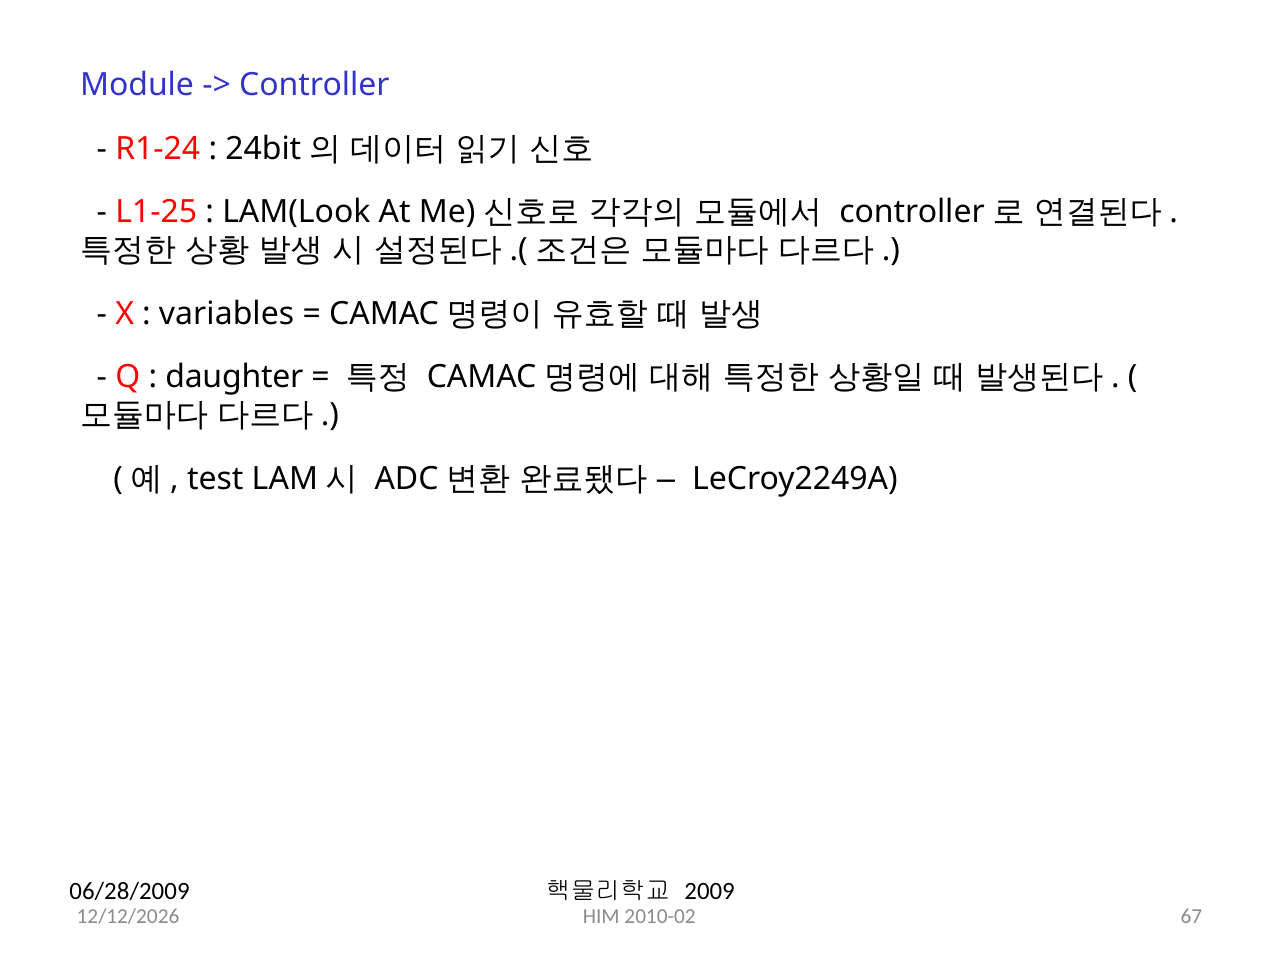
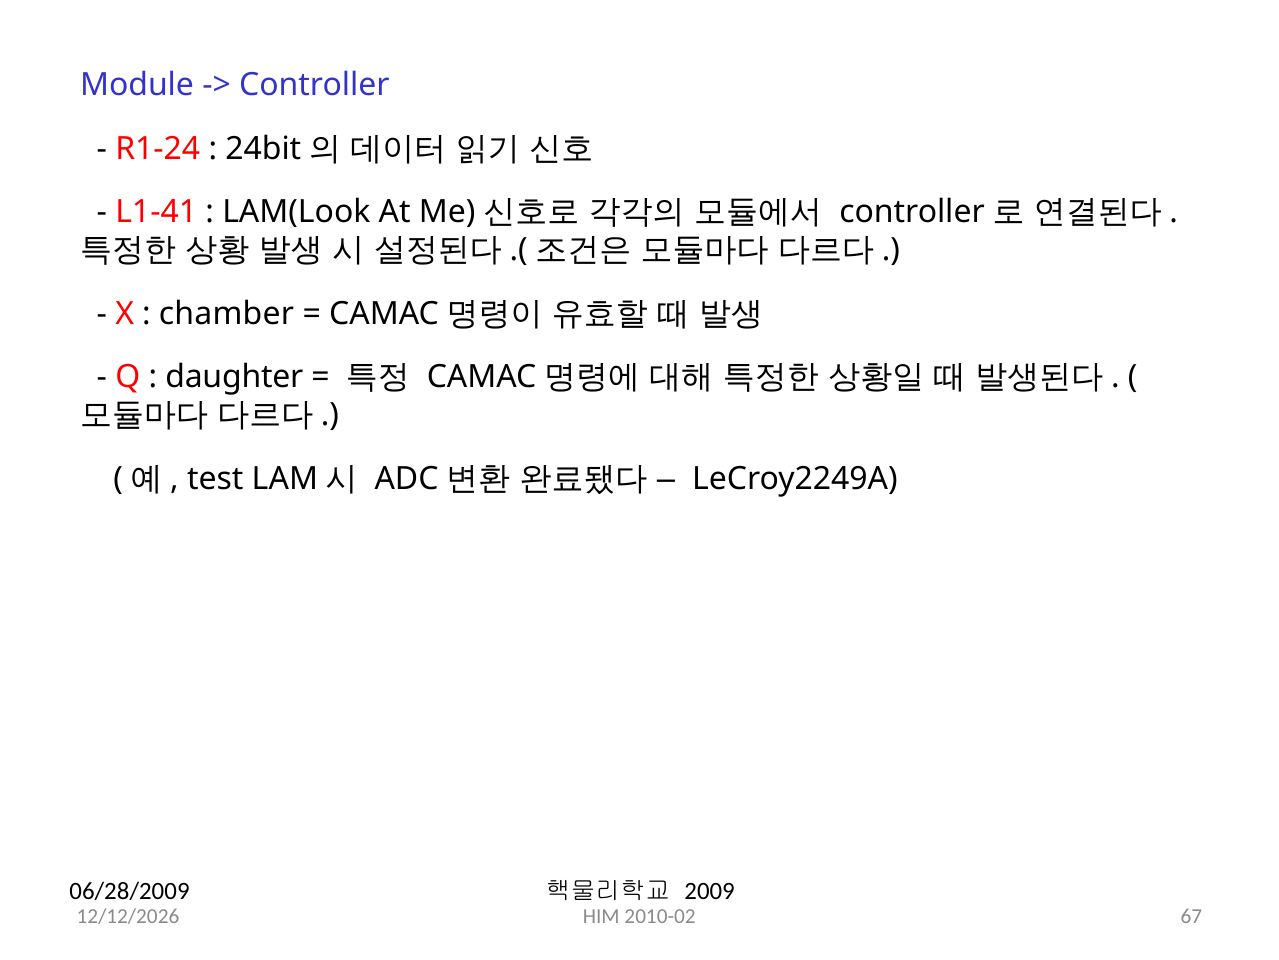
L1-25: L1-25 -> L1-41 (156, 212)
variables: variables -> chamber (226, 313)
